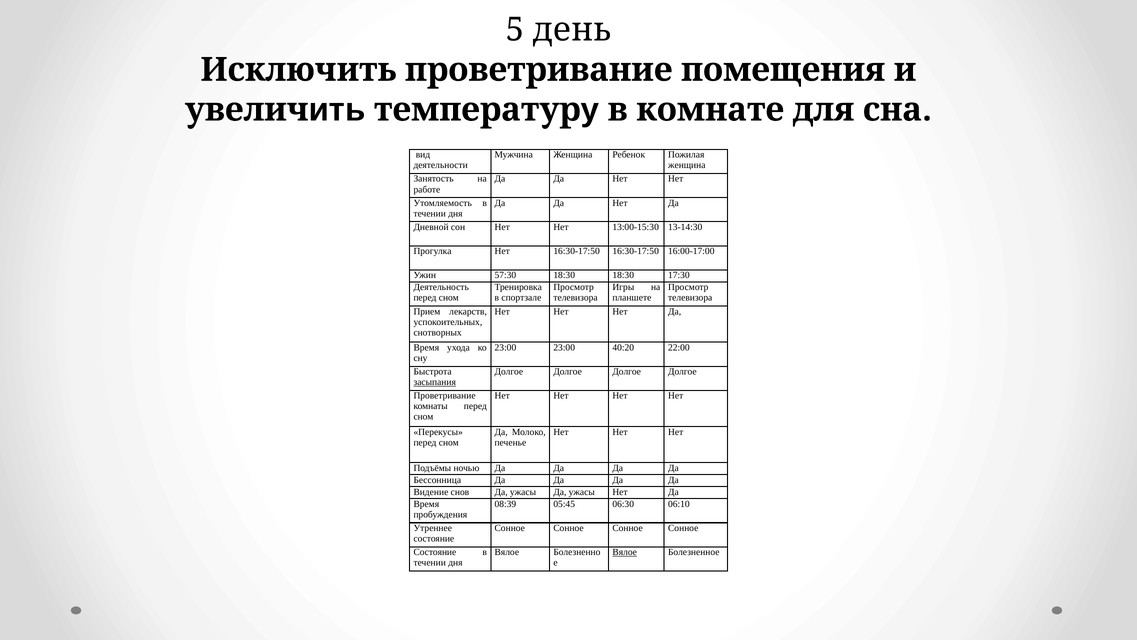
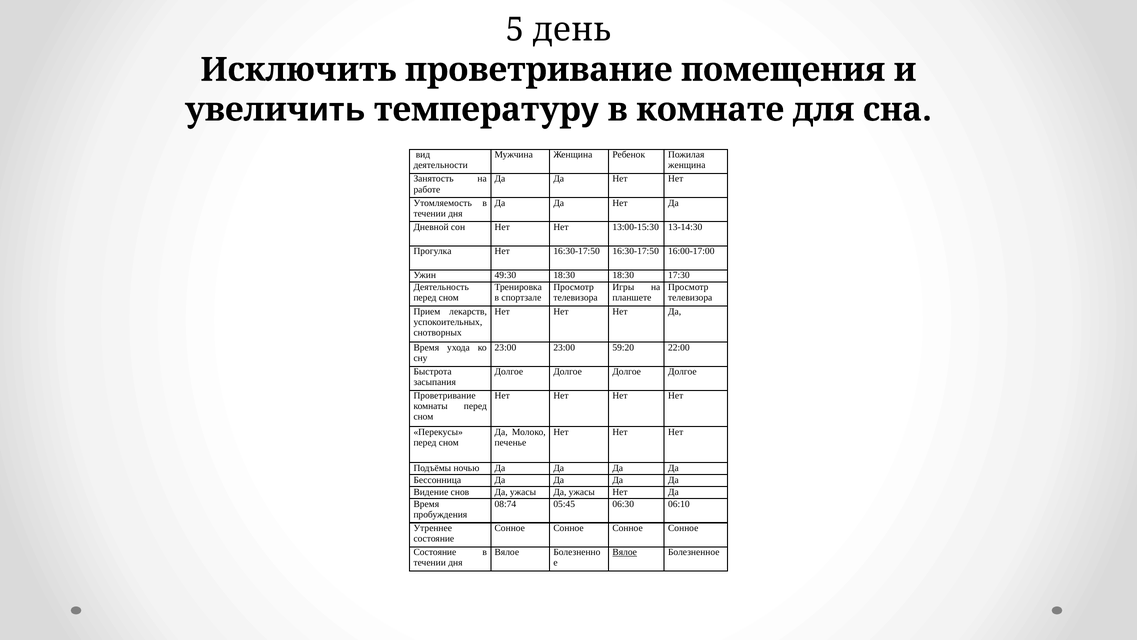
57:30: 57:30 -> 49:30 (505, 275)
40:20: 40:20 -> 59:20 (623, 347)
засыпания underline: present -> none (435, 382)
08:39: 08:39 -> 08:74 (505, 504)
